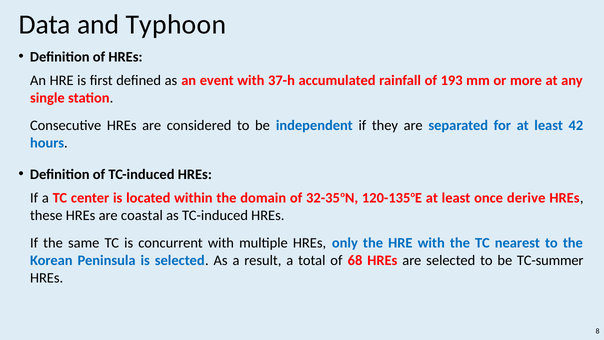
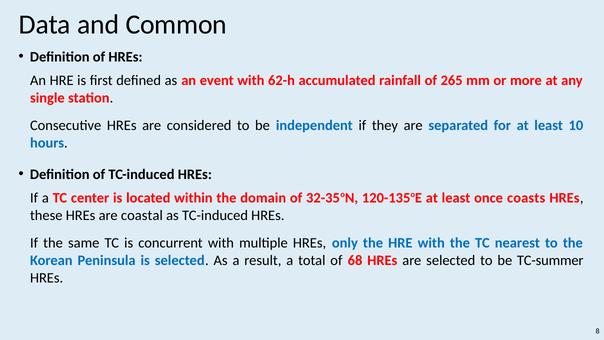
Typhoon: Typhoon -> Common (176, 25)
37-h: 37-h -> 62-h (282, 81)
193: 193 -> 265 (452, 81)
42: 42 -> 10 (576, 126)
derive: derive -> coasts (526, 198)
